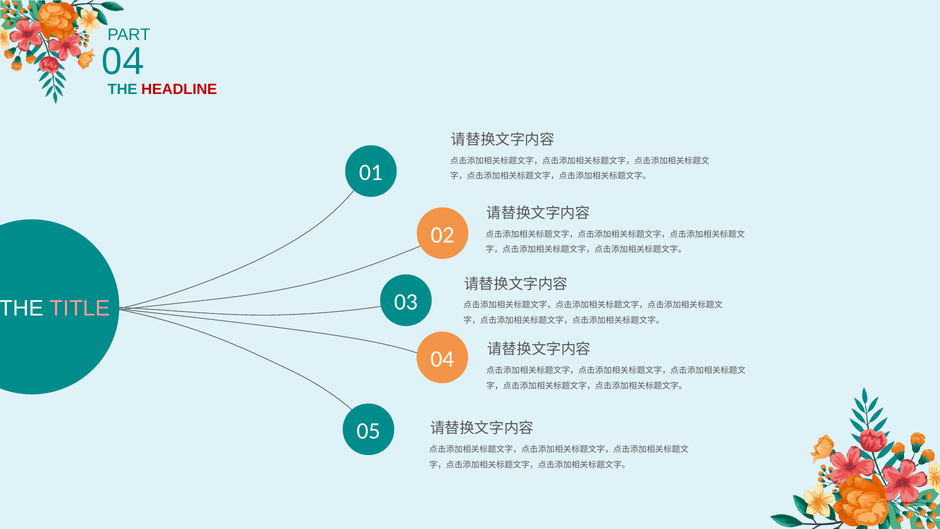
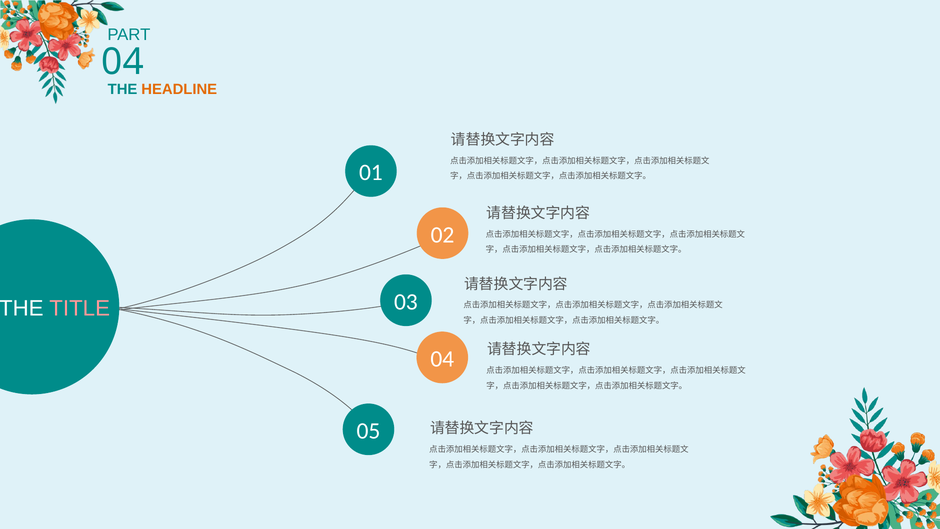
HEADLINE colour: red -> orange (179, 89)
